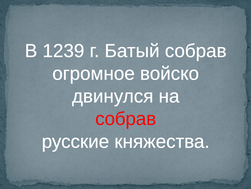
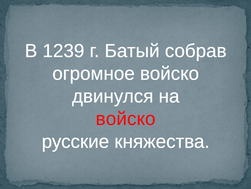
собрав: собрав -> войско (126, 118)
